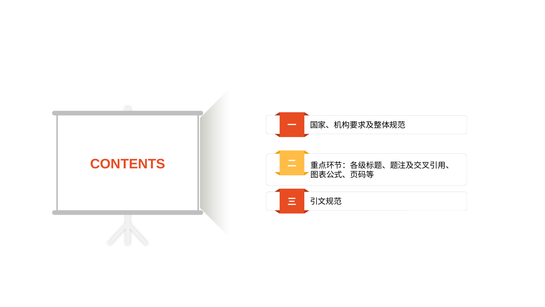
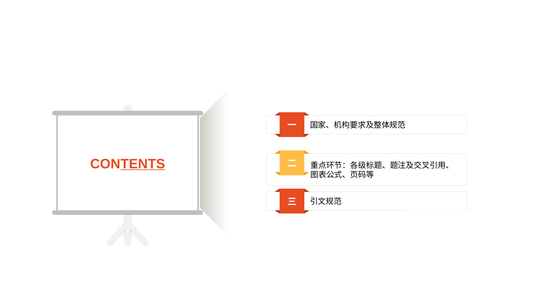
TENTS underline: none -> present (143, 164)
